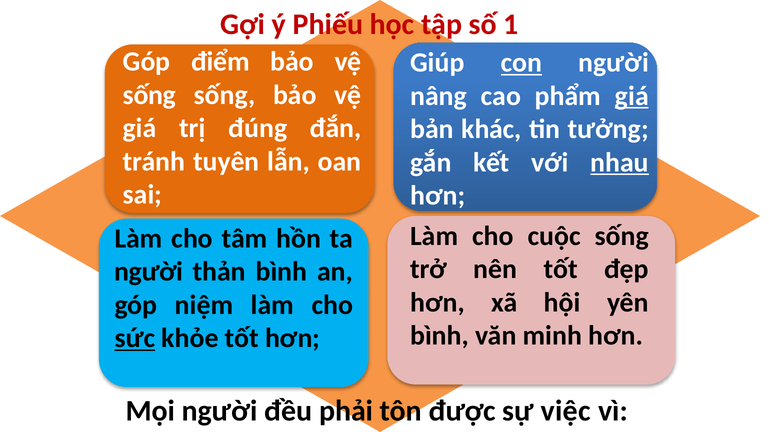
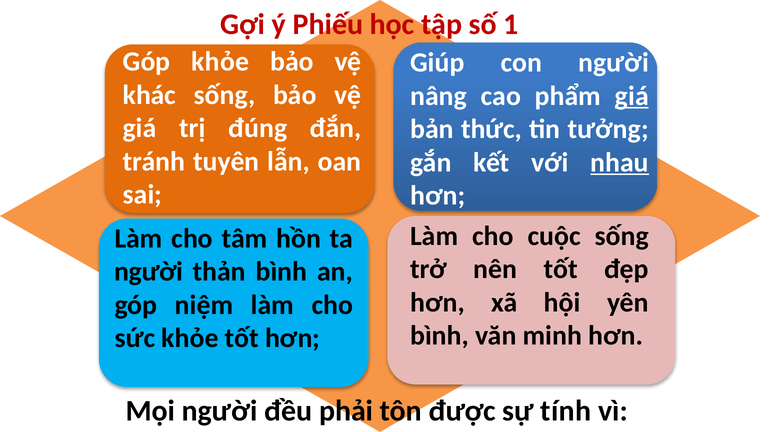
Góp điểm: điểm -> khỏe (220, 62)
con underline: present -> none (521, 63)
sống: sống -> khác (149, 95)
khác: khác -> thức (492, 129)
sức underline: present -> none (135, 339)
việc: việc -> tính (566, 411)
